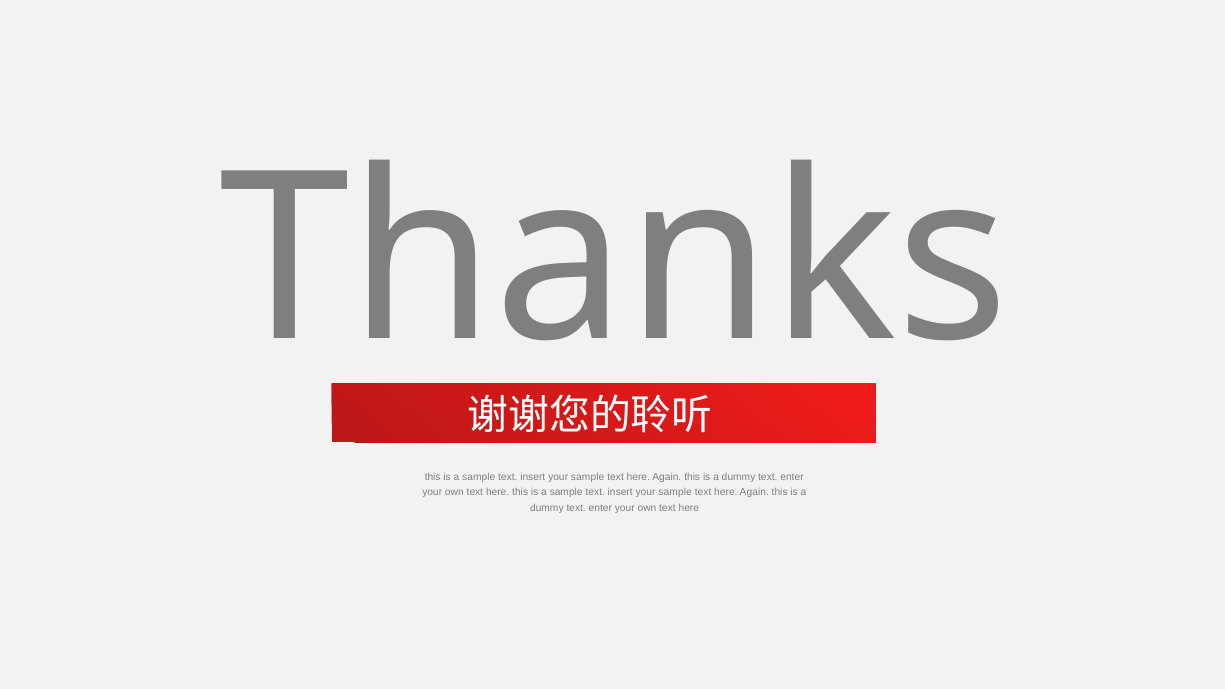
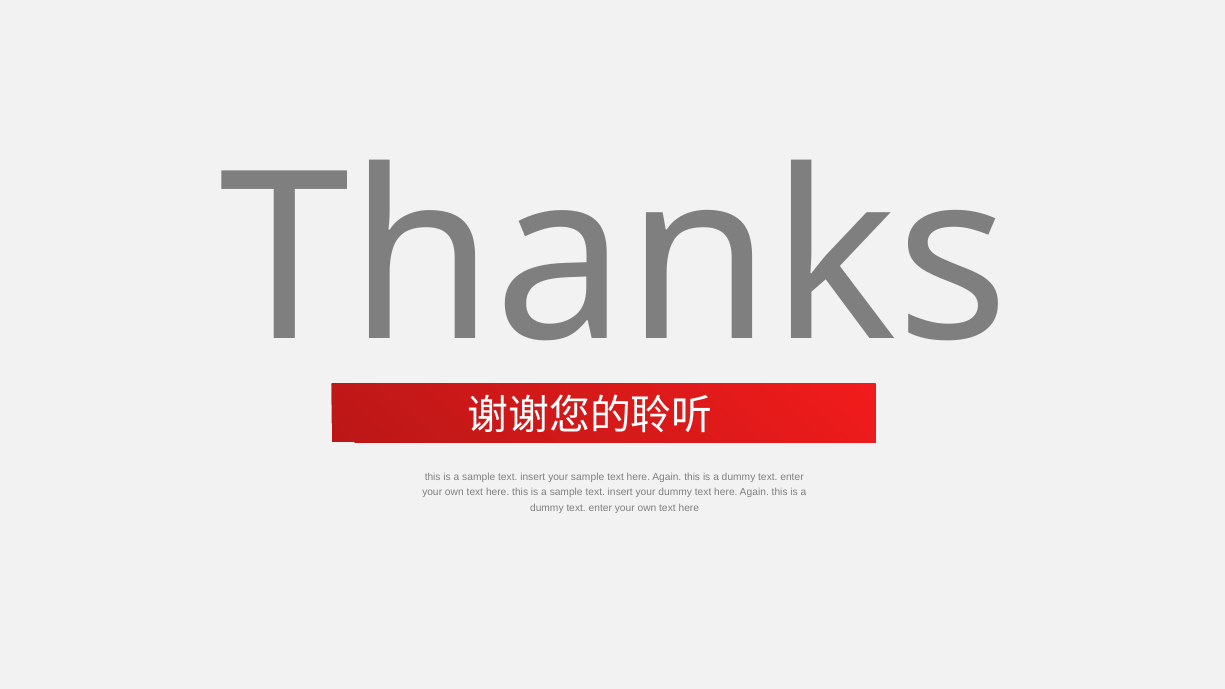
sample: sample -> dummy (675, 493)
